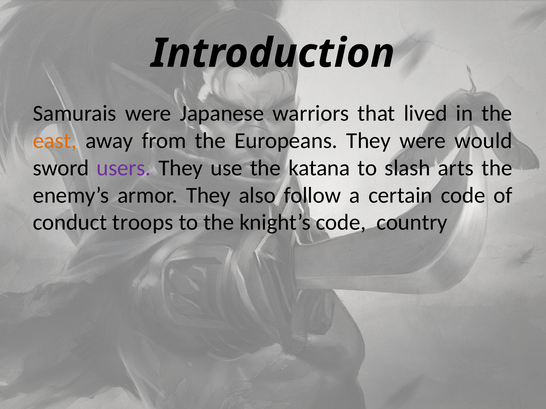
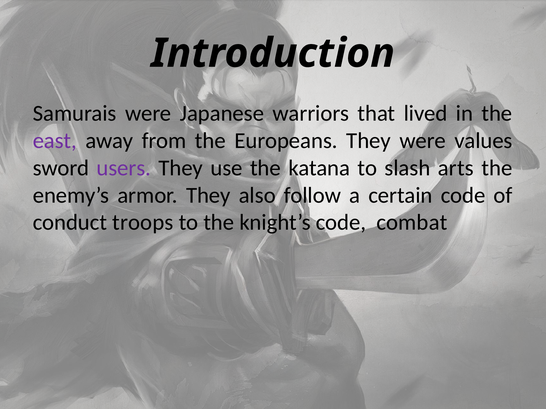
east colour: orange -> purple (55, 141)
would: would -> values (483, 141)
country: country -> combat (412, 223)
